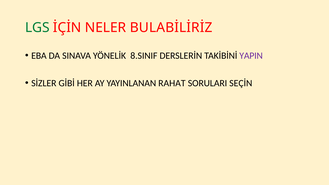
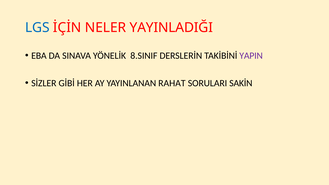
LGS colour: green -> blue (37, 28)
BULABİLİRİZ: BULABİLİRİZ -> YAYINLADIĞI (171, 28)
SEÇİN: SEÇİN -> SAKİN (241, 83)
